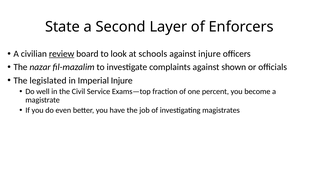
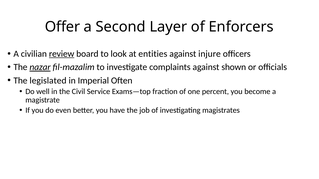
State: State -> Offer (62, 27)
schools: schools -> entities (153, 54)
nazar underline: none -> present (40, 67)
Imperial Injure: Injure -> Often (122, 81)
